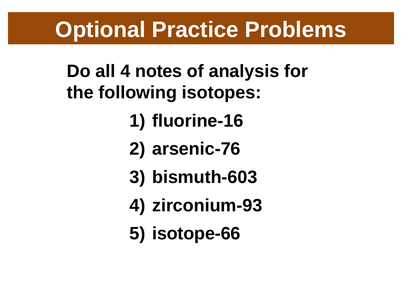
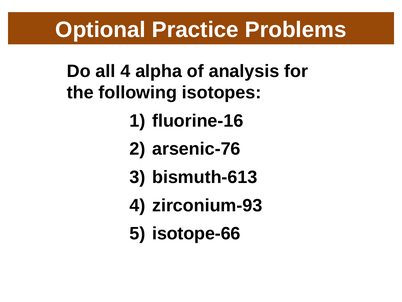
notes: notes -> alpha (159, 71)
bismuth-603: bismuth-603 -> bismuth-613 (205, 177)
